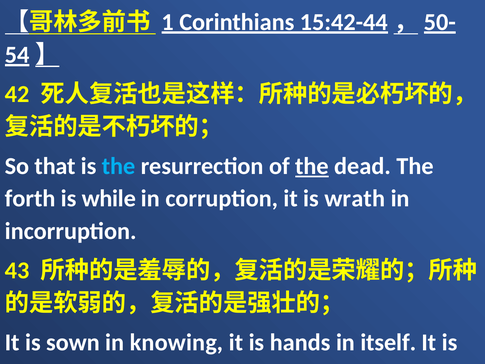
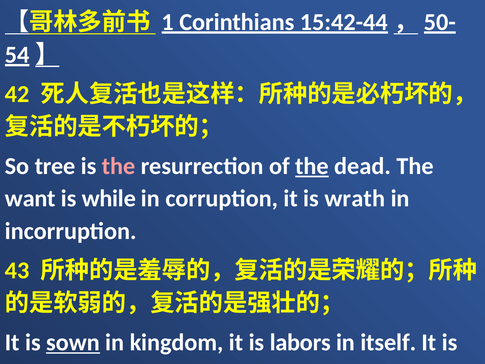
that: that -> tree (55, 166)
the colour: light blue -> pink (119, 166)
forth: forth -> want (30, 199)
sown underline: none -> present (73, 342)
knowing: knowing -> kingdom (177, 342)
hands: hands -> labors (300, 342)
